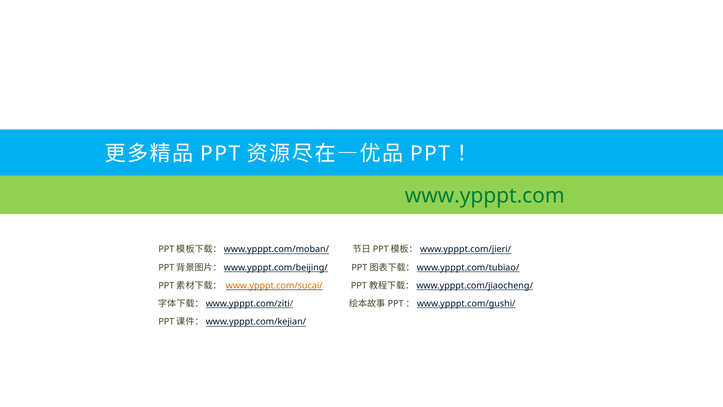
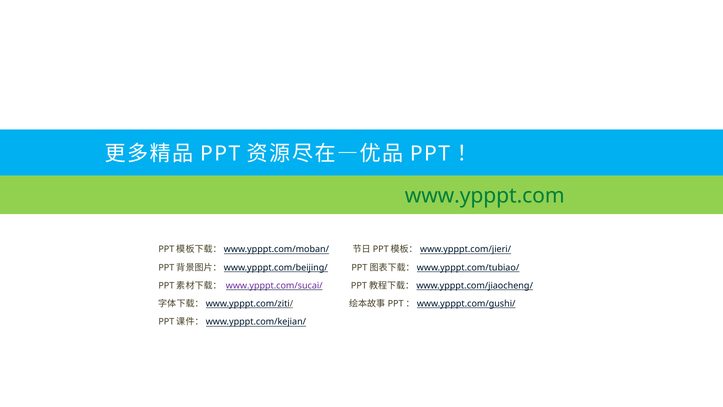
www.ypppt.com/sucai/ colour: orange -> purple (274, 285)
